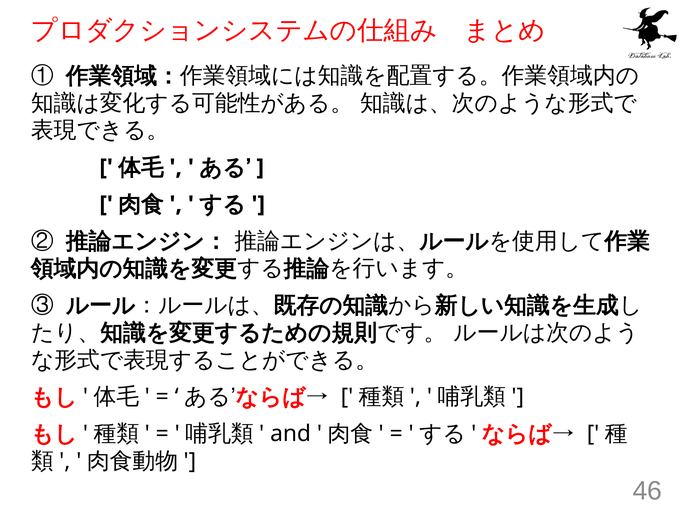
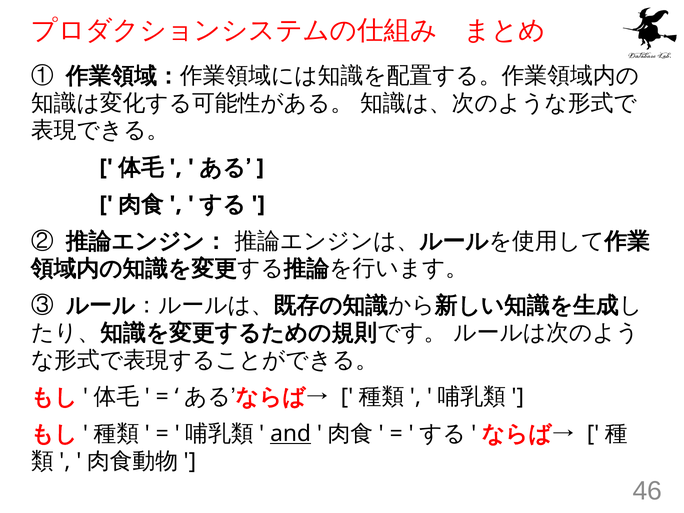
and underline: none -> present (291, 434)
